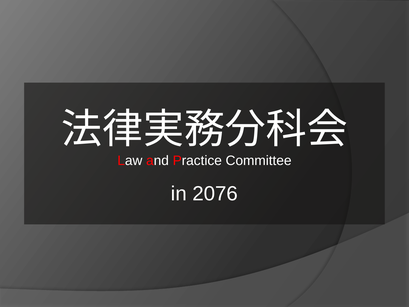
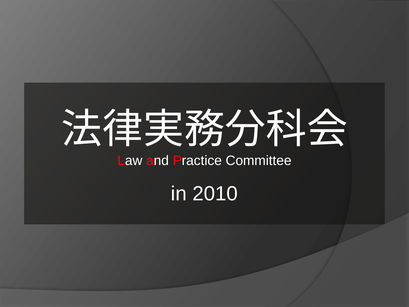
2076: 2076 -> 2010 (215, 194)
